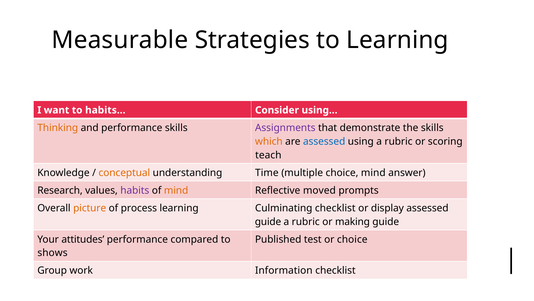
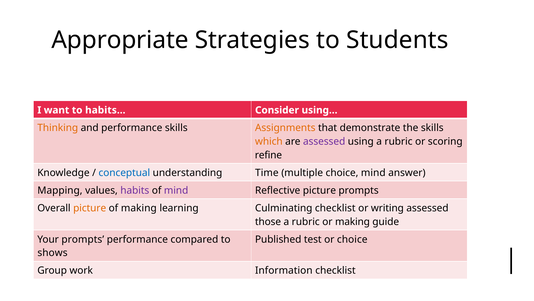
Measurable: Measurable -> Appropriate (120, 40)
to Learning: Learning -> Students (397, 40)
Assignments colour: purple -> orange (285, 128)
assessed colour: blue -> purple (324, 141)
teach: teach -> refine (268, 155)
conceptual colour: orange -> blue (124, 172)
Research: Research -> Mapping (60, 190)
mind colour: orange -> purple (176, 190)
Reflective moved: moved -> picture (319, 190)
of process: process -> making (139, 208)
display: display -> writing (387, 208)
guide: guide -> those (268, 221)
Your attitudes: attitudes -> prompts (83, 239)
